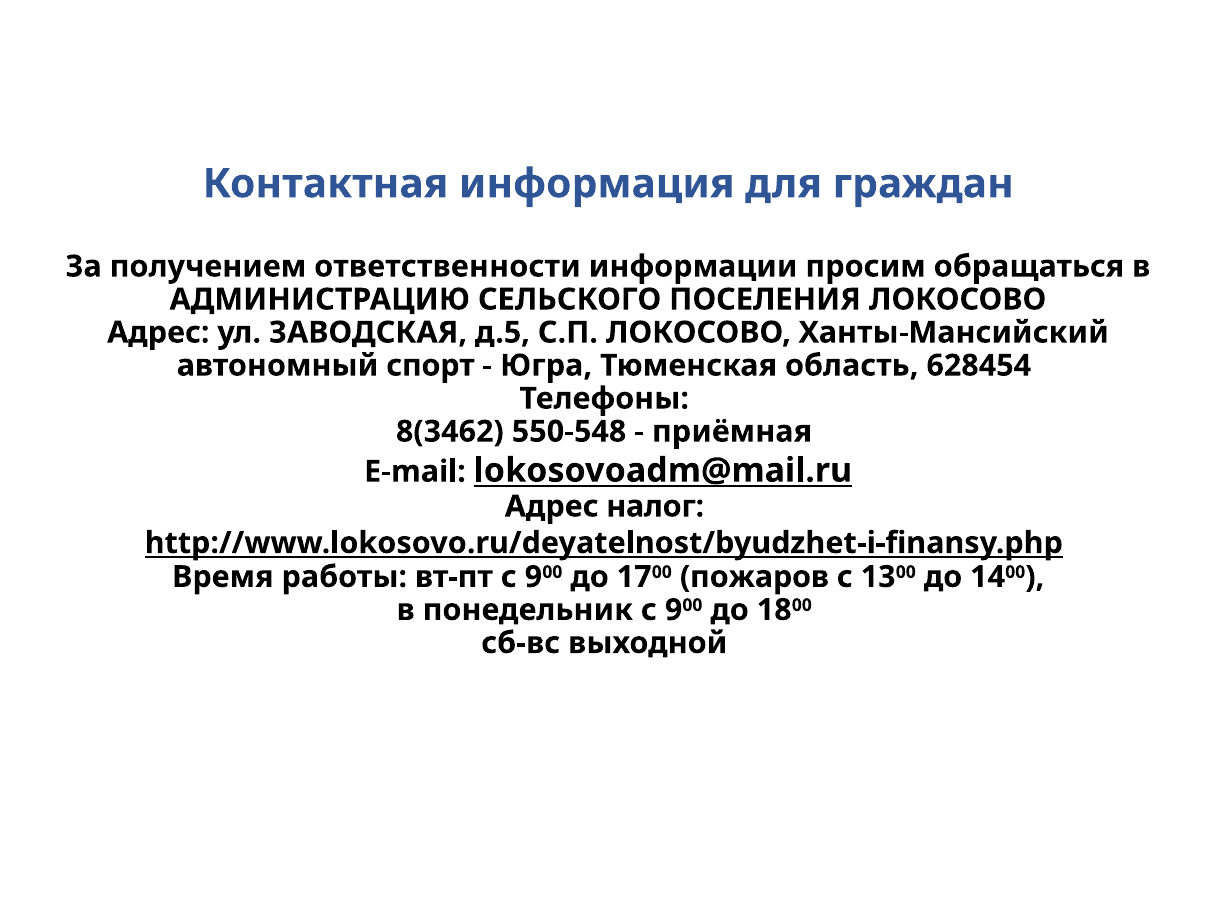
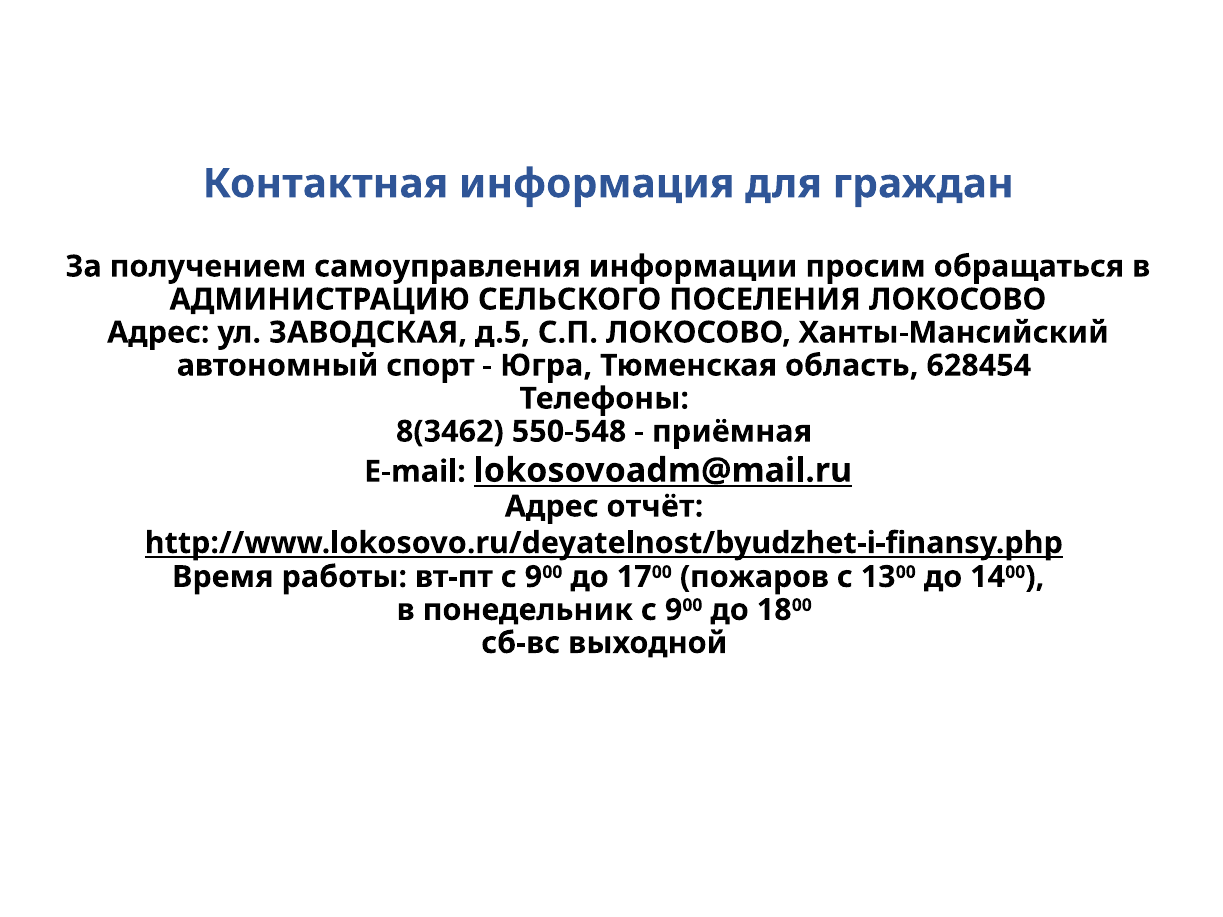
ответственности: ответственности -> самоуправления (448, 267)
налог: налог -> отчёт (655, 507)
